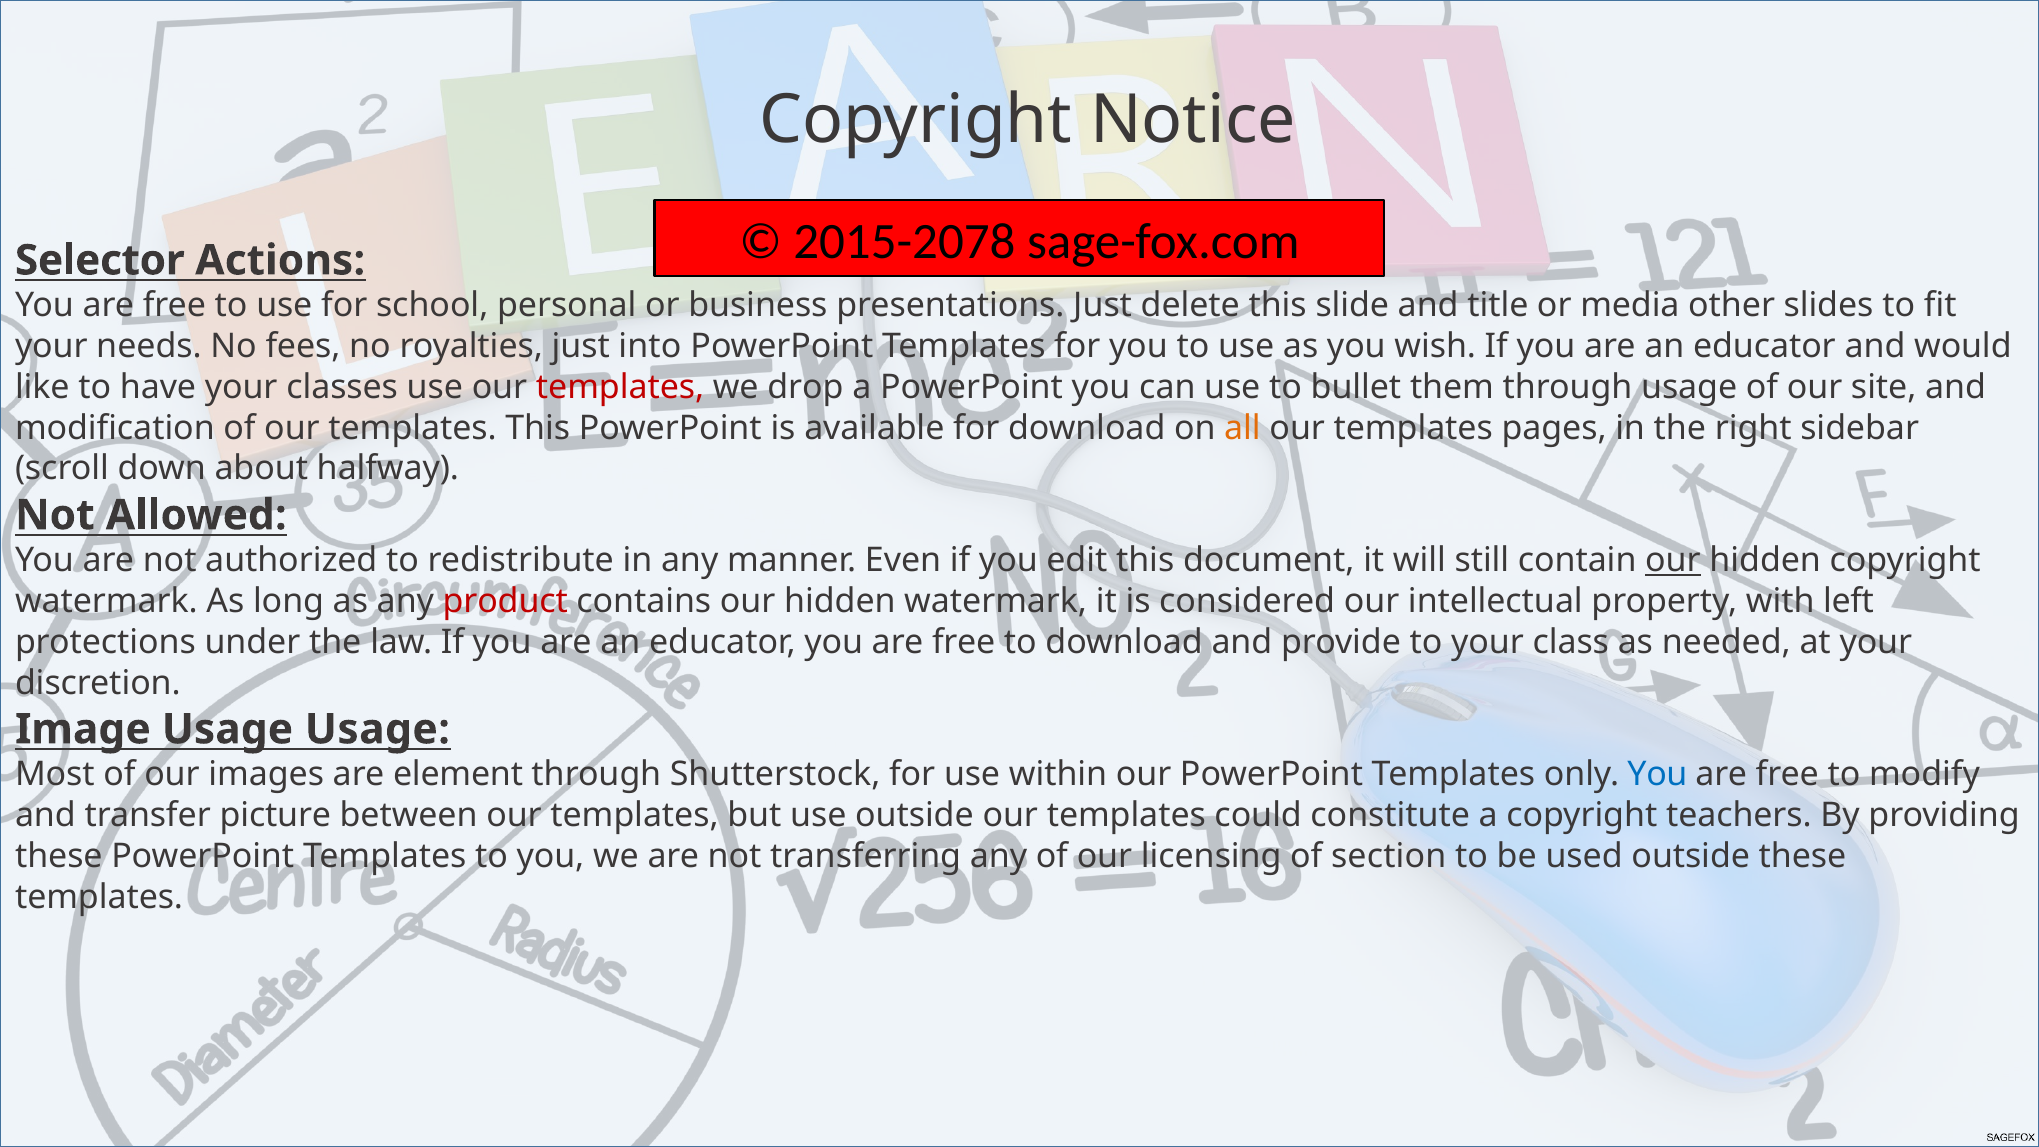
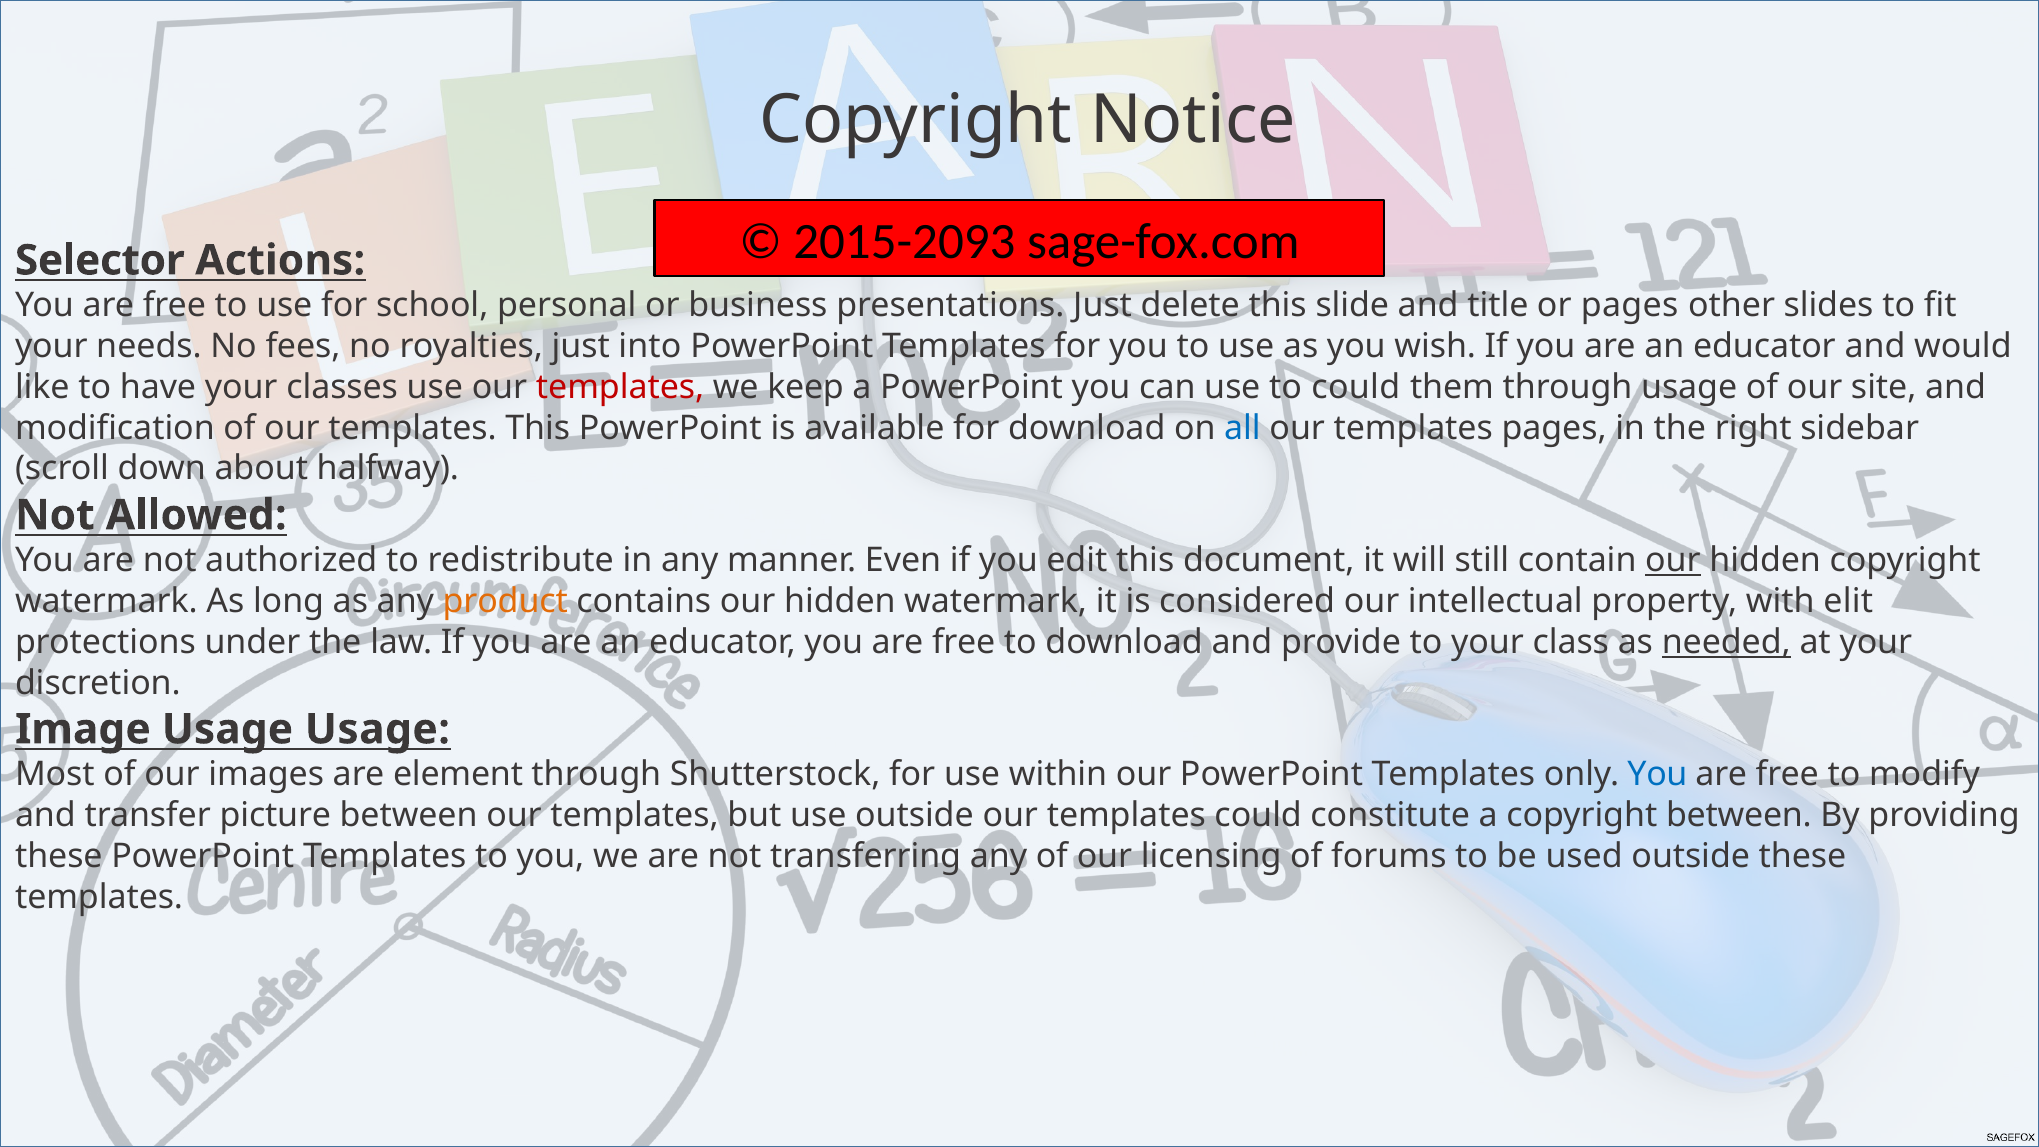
2015-2078: 2015-2078 -> 2015-2093 (904, 242)
or media: media -> pages (1630, 306)
drop: drop -> keep (806, 387)
to bullet: bullet -> could (1356, 387)
all colour: orange -> blue (1242, 428)
product colour: red -> orange (505, 601)
left: left -> elit (1848, 601)
needed underline: none -> present (1726, 642)
copyright teachers: teachers -> between (1739, 815)
section: section -> forums (1389, 856)
